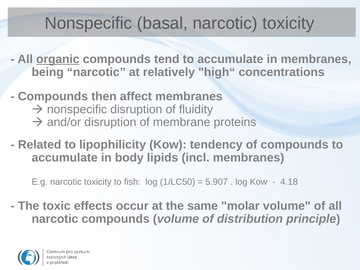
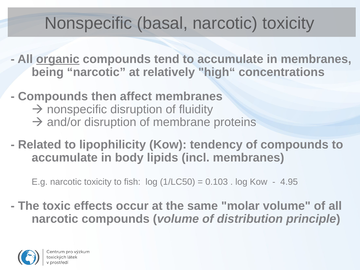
5.907: 5.907 -> 0.103 (217, 182)
4.18: 4.18 -> 4.95 (289, 182)
